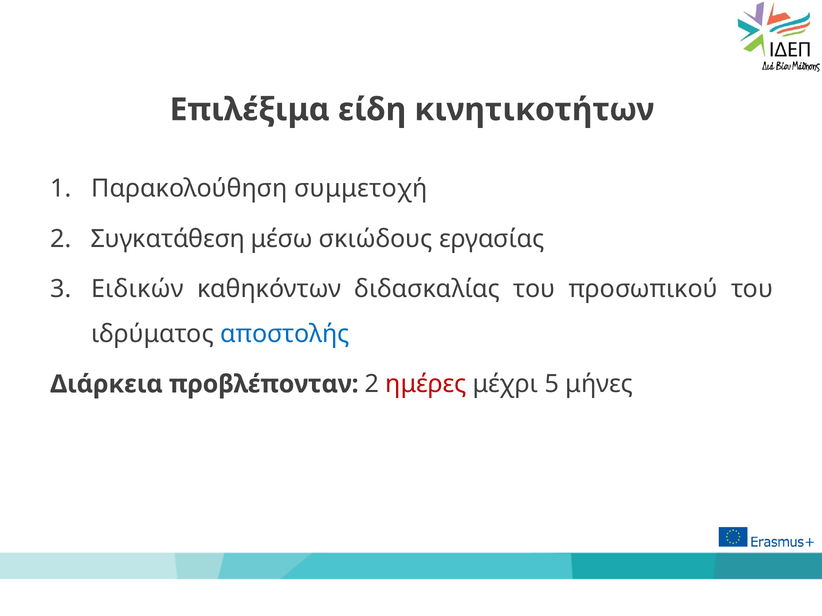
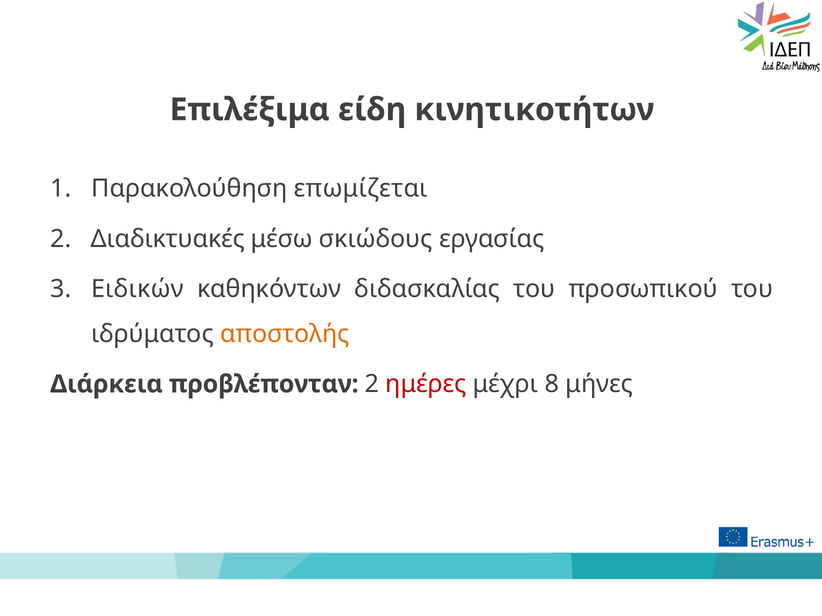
συμμετοχή: συμμετοχή -> επωμίζεται (361, 189)
Συγκατάθεση: Συγκατάθεση -> Διαδικτυακές (168, 239)
αποστολής colour: blue -> orange (285, 334)
5: 5 -> 8 (552, 384)
